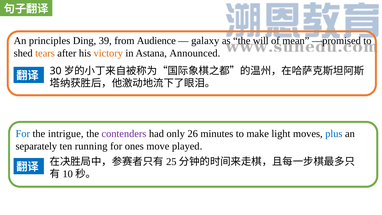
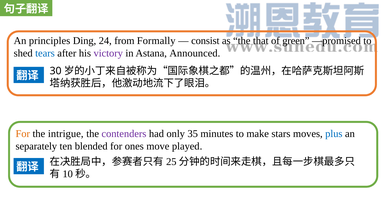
39: 39 -> 24 (105, 41)
Audience: Audience -> Formally (156, 41)
galaxy: galaxy -> consist (205, 41)
will: will -> that (261, 41)
mean: mean -> green (296, 41)
tears colour: orange -> blue (45, 53)
victory colour: orange -> purple (108, 53)
For colour: blue -> orange (23, 134)
26: 26 -> 35 (193, 134)
light: light -> stars (281, 134)
running: running -> blended (91, 146)
